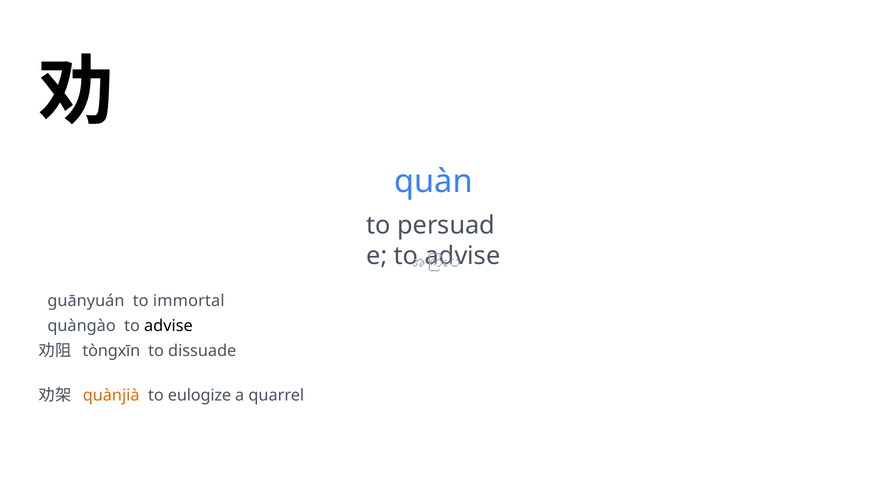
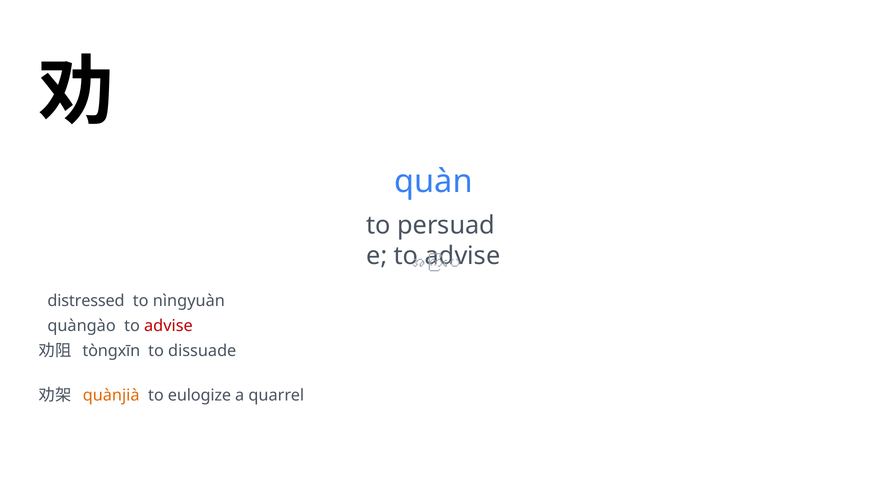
guānyuán: guānyuán -> distressed (86, 301)
immortal: immortal -> nìngyuàn (189, 301)
advise colour: black -> red (168, 326)
